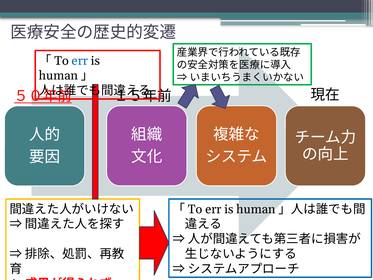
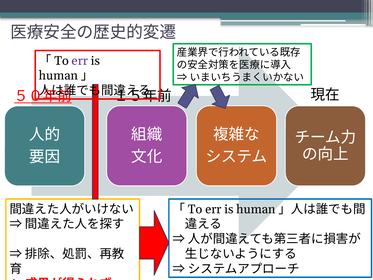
err colour: blue -> purple (80, 61)
